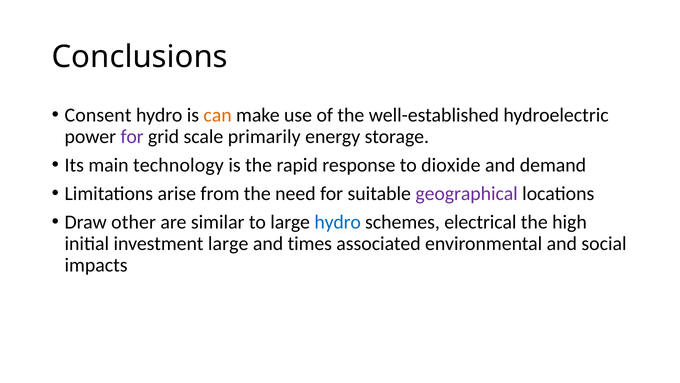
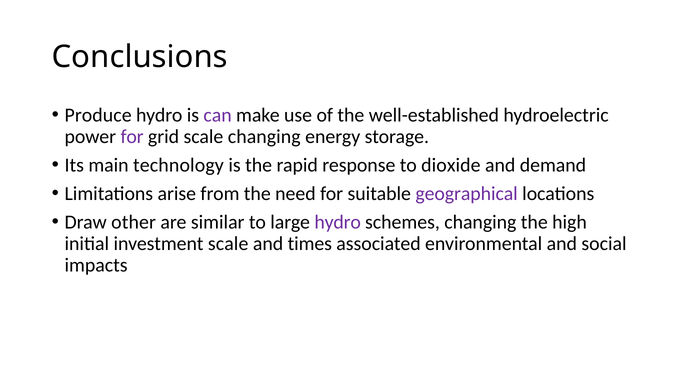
Consent: Consent -> Produce (98, 115)
can colour: orange -> purple (218, 115)
scale primarily: primarily -> changing (264, 136)
hydro colour: blue -> purple (338, 222)
schemes electrical: electrical -> changing (480, 222)
investment large: large -> scale (228, 243)
